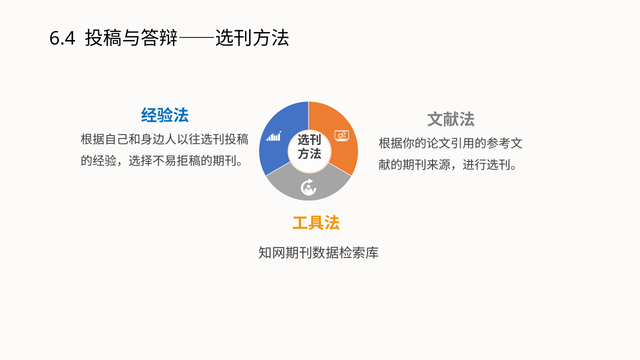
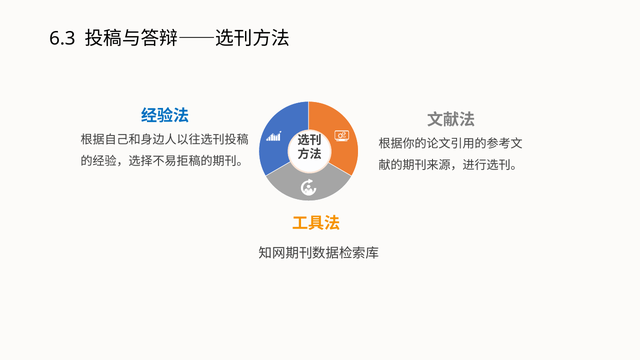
6.4: 6.4 -> 6.3 (62, 38)
